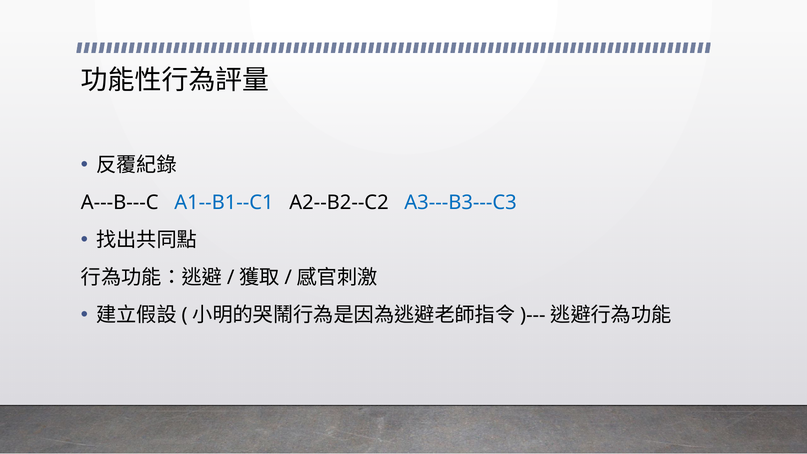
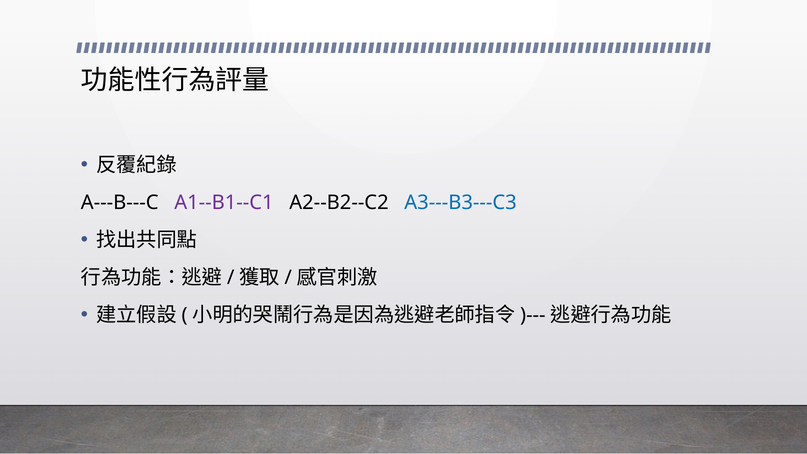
A1--B1--C1 colour: blue -> purple (224, 203)
